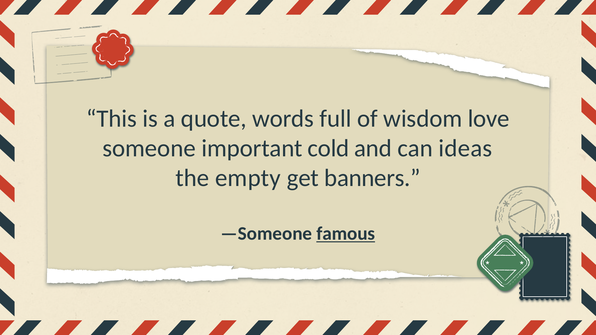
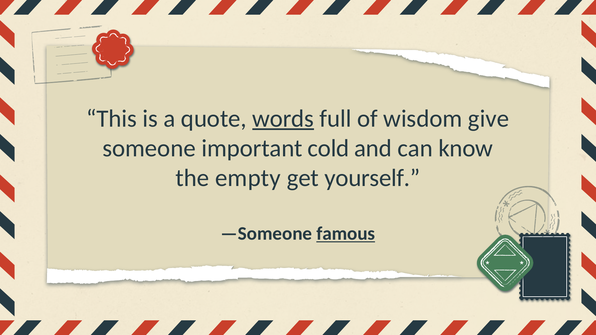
words underline: none -> present (283, 119)
love: love -> give (488, 119)
ideas: ideas -> know (466, 148)
banners: banners -> yourself (372, 178)
